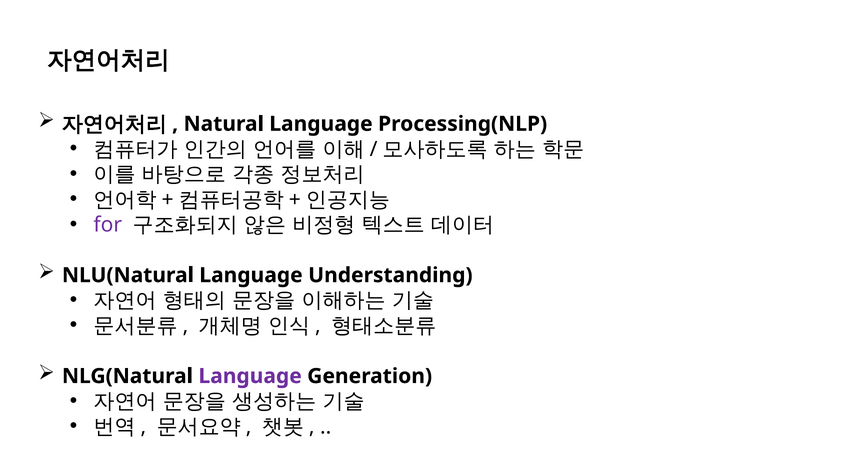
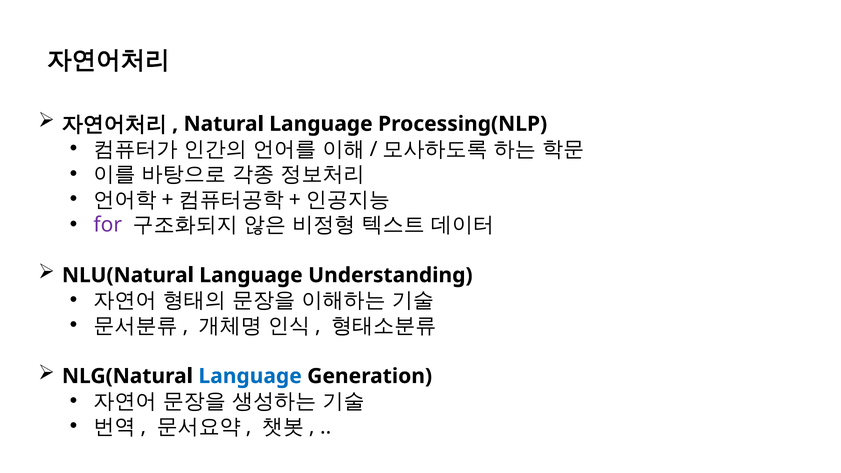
Language colour: purple -> blue (250, 376)
